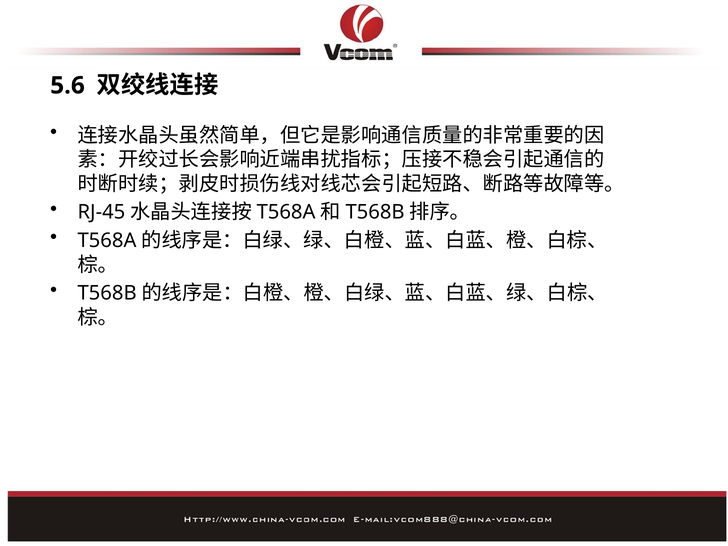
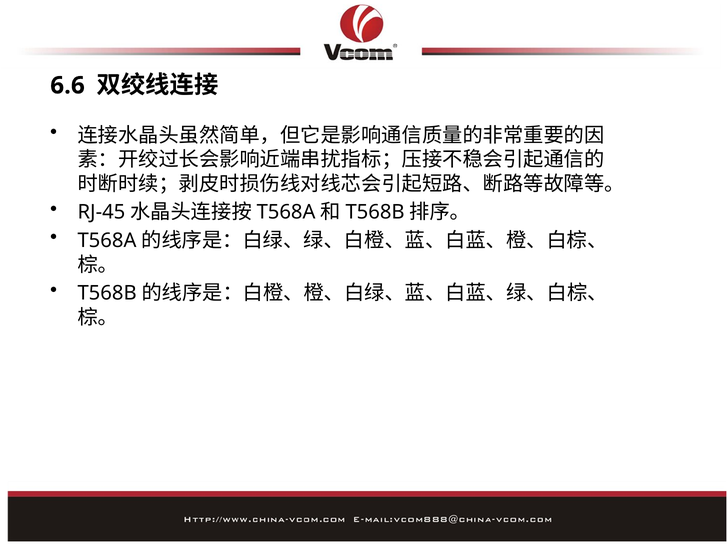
5.6: 5.6 -> 6.6 (68, 85)
